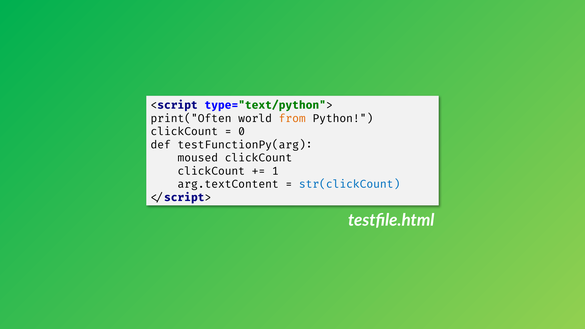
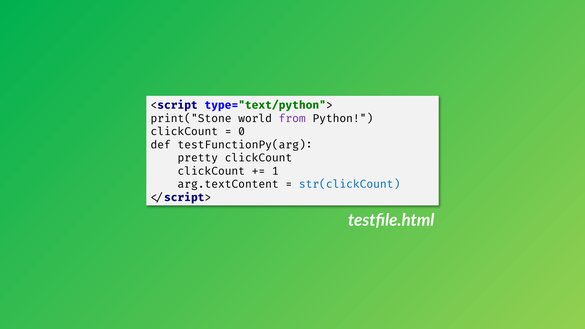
print("Often: print("Often -> print("Stone (191, 119)
from colour: orange -> purple (292, 119)
moused: moused -> pretty (198, 158)
